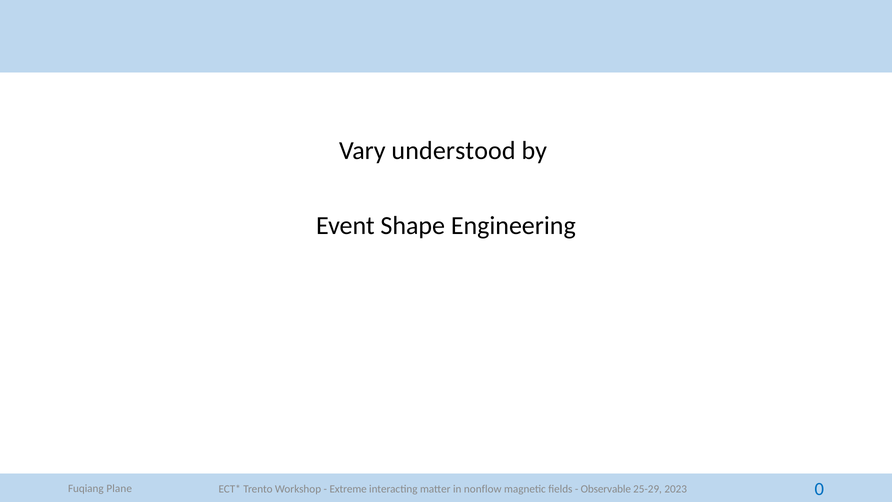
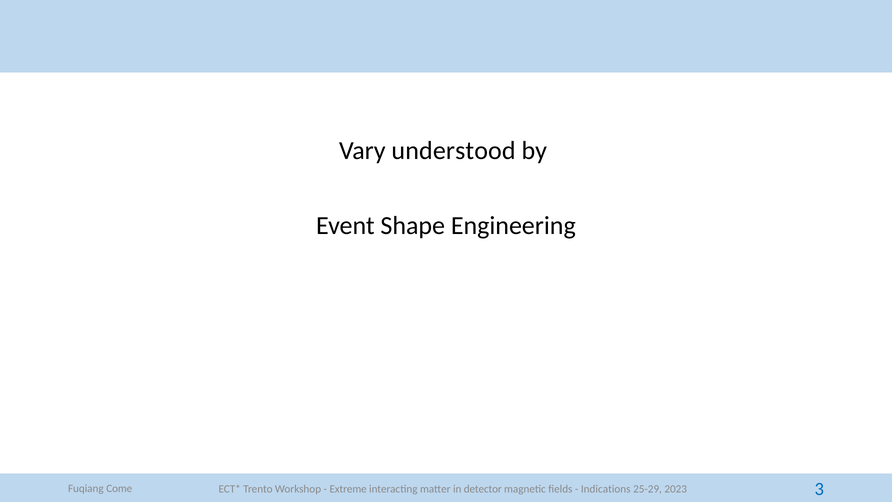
Plane: Plane -> Come (119, 488)
nonflow: nonflow -> detector (483, 489)
Observable: Observable -> Indications (606, 489)
0: 0 -> 3 (819, 489)
